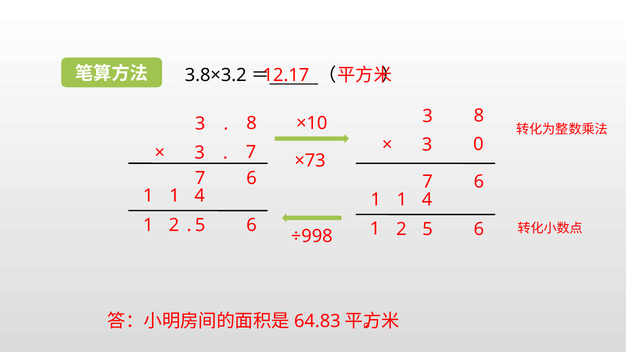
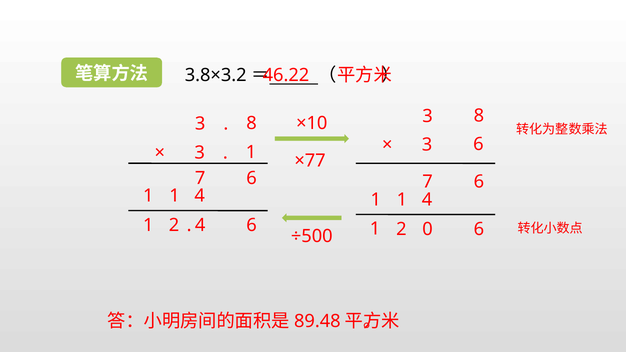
12.17: 12.17 -> 46.22 (286, 75)
3 0: 0 -> 6 (478, 144)
3 7: 7 -> 1 (251, 152)
×73: ×73 -> ×77 (310, 161)
5: 5 -> 4 (200, 225)
5: 5 -> 0 (428, 229)
÷998: ÷998 -> ÷500 (312, 236)
64.83: 64.83 -> 89.48 (317, 321)
